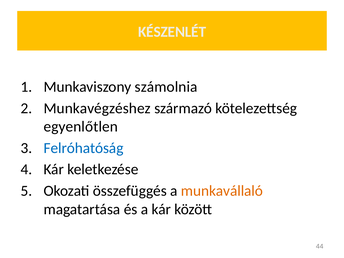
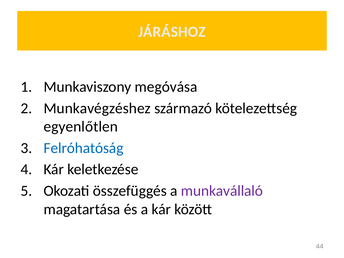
KÉSZENLÉT: KÉSZENLÉT -> JÁRÁSHOZ (172, 32)
számolnia: számolnia -> megóvása (166, 87)
munkavállaló colour: orange -> purple (222, 191)
